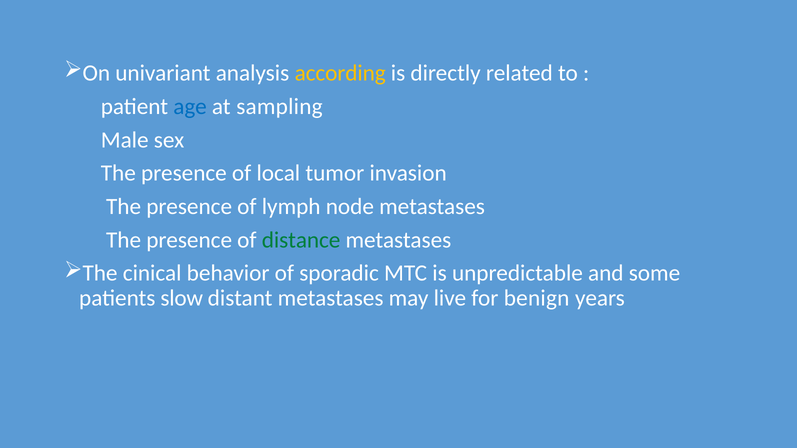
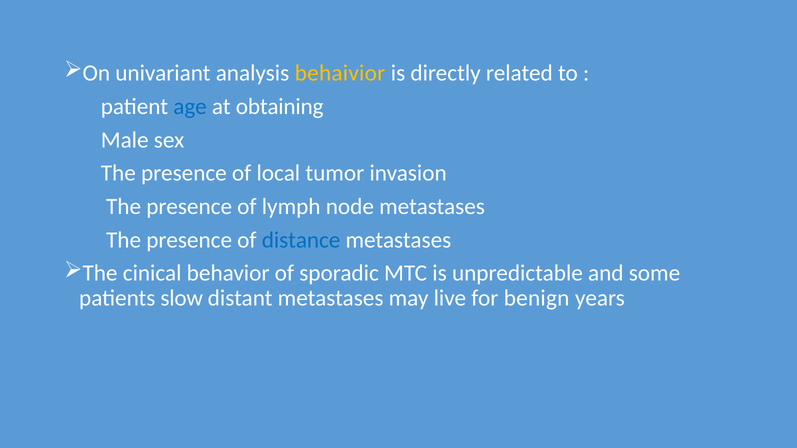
according: according -> behaivior (340, 73)
sampling: sampling -> obtaining (280, 107)
distance colour: green -> blue (301, 240)
